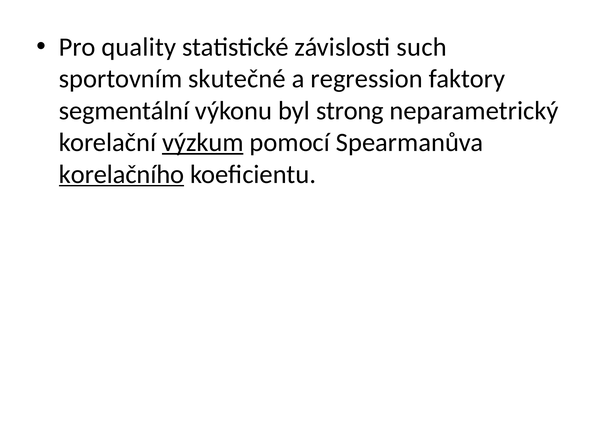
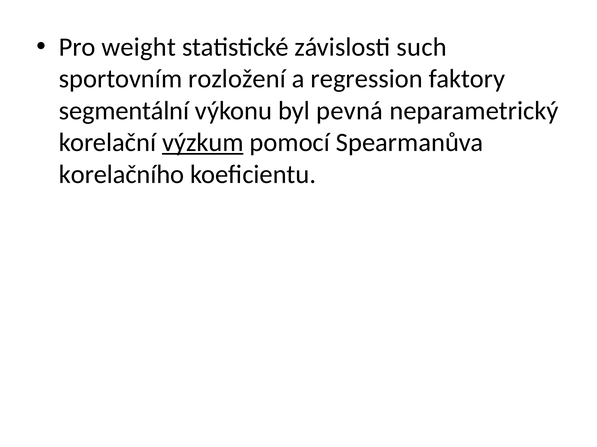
quality: quality -> weight (139, 47)
skutečné: skutečné -> rozložení (237, 79)
strong: strong -> pevná (350, 111)
korelačního underline: present -> none (122, 175)
